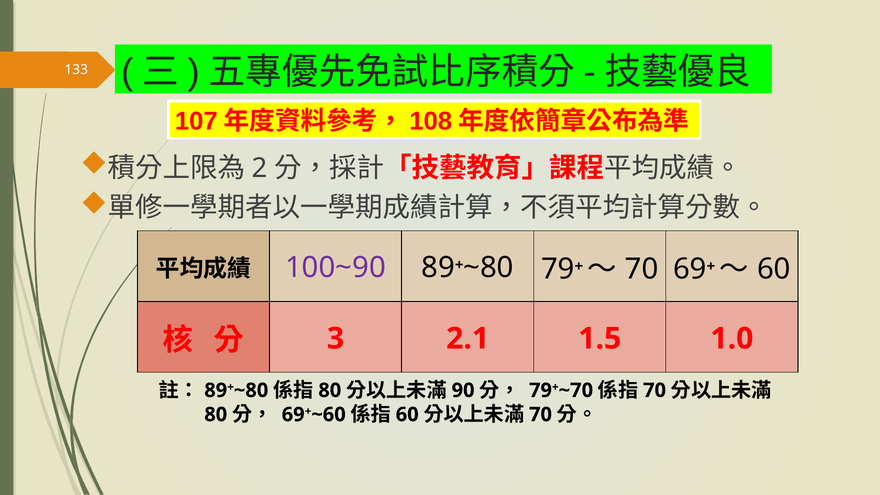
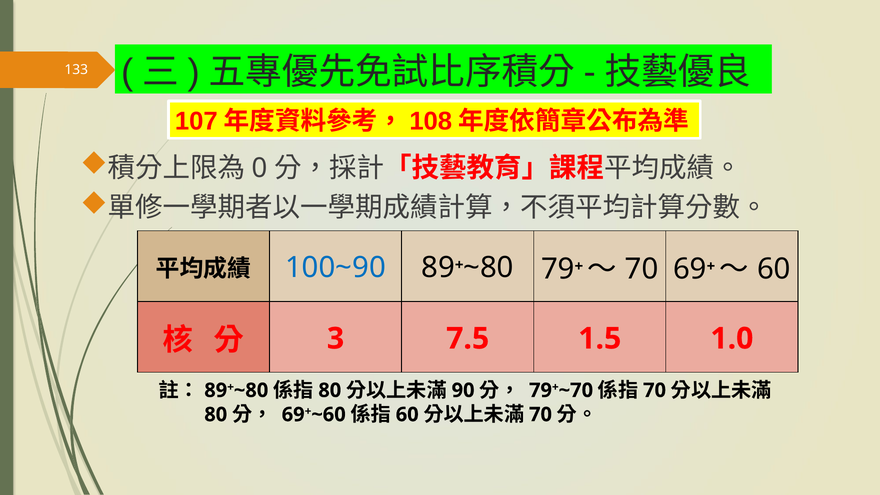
2: 2 -> 0 (260, 168)
100~90 colour: purple -> blue (335, 268)
2.1: 2.1 -> 7.5 (468, 339)
